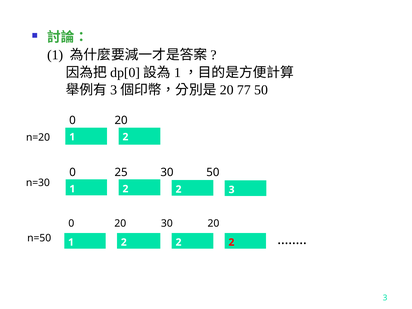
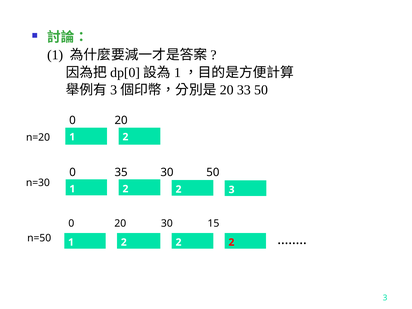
77: 77 -> 33 (244, 90)
25: 25 -> 35 (121, 172)
30 20: 20 -> 15 (213, 223)
